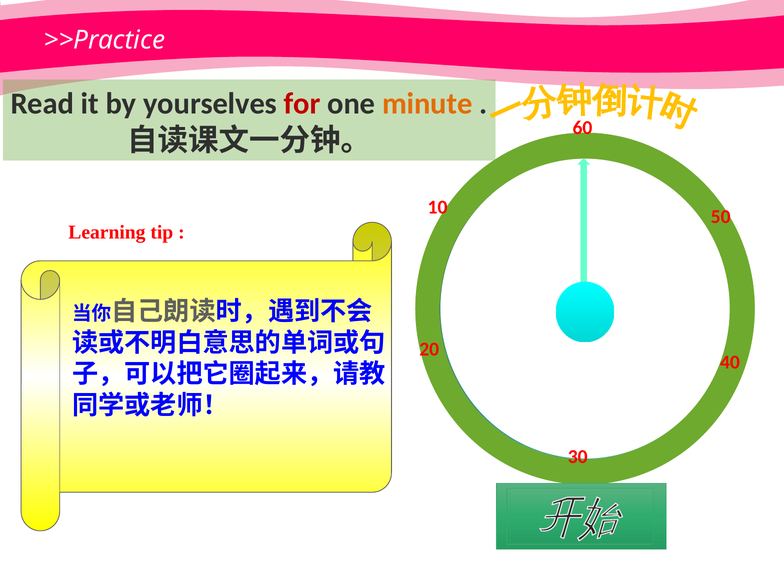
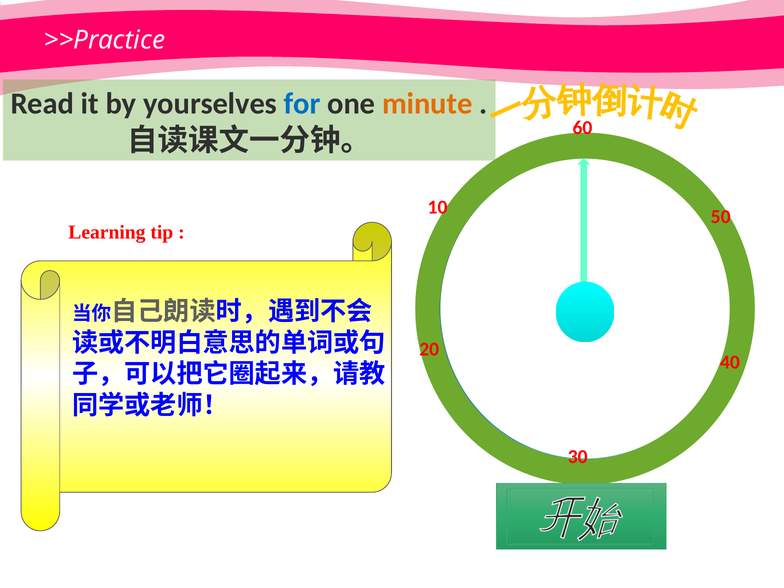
for colour: red -> blue (302, 104)
